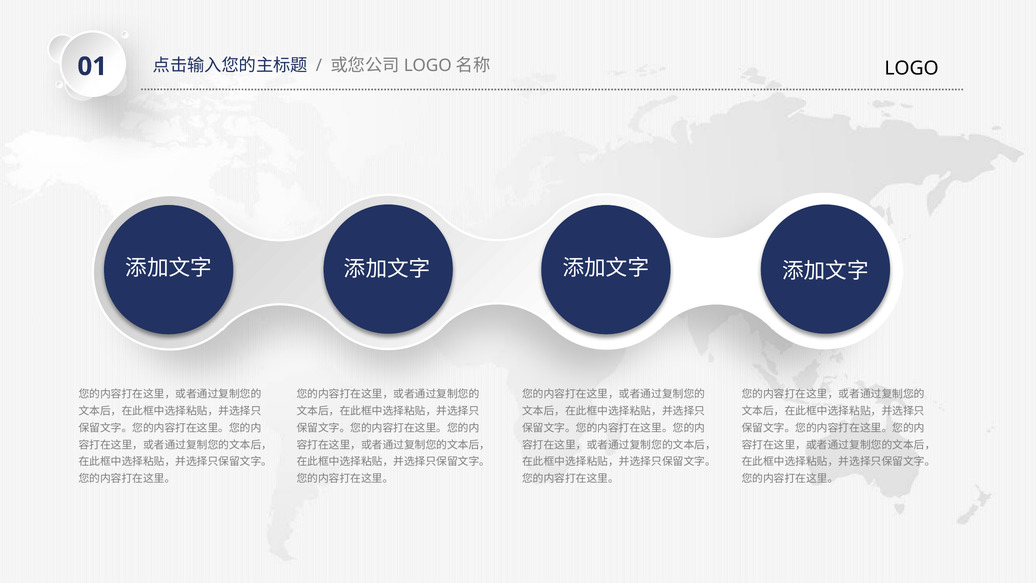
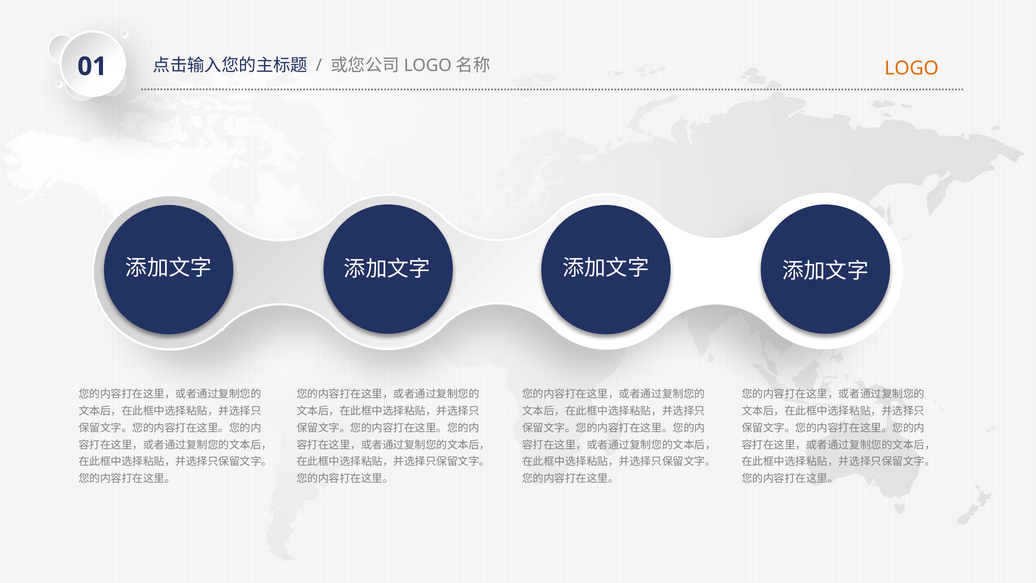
LOGO colour: black -> orange (912, 68)
